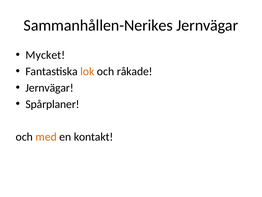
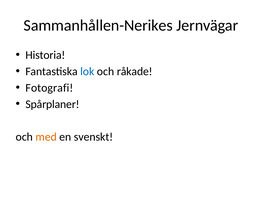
Mycket: Mycket -> Historia (45, 55)
lok colour: orange -> blue (87, 71)
Jernvägar: Jernvägar -> Fotografi (49, 88)
kontakt: kontakt -> svenskt (94, 137)
